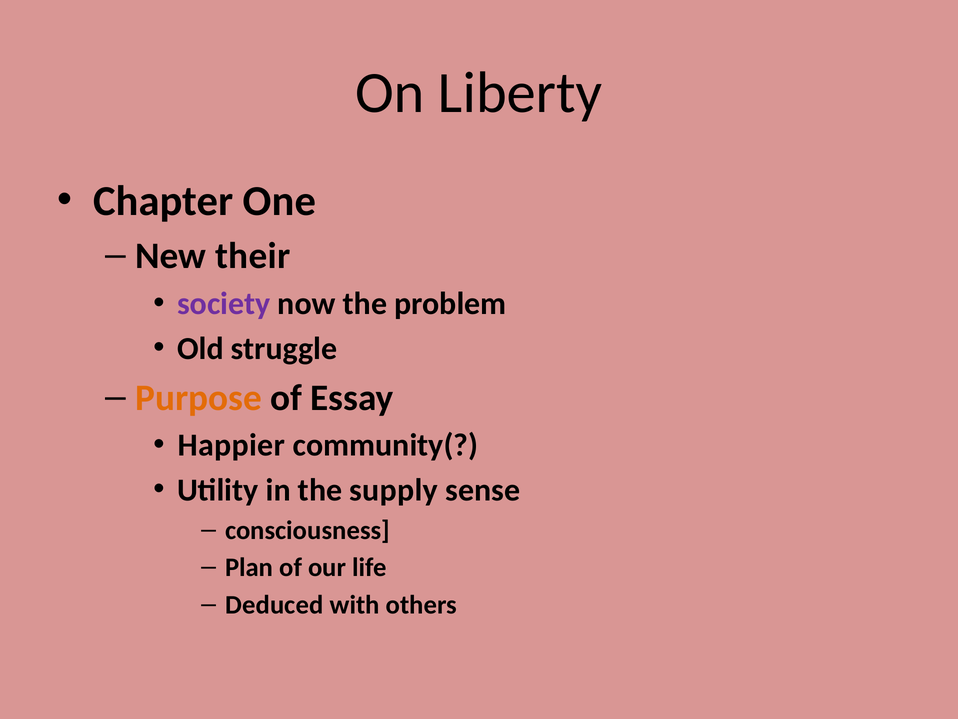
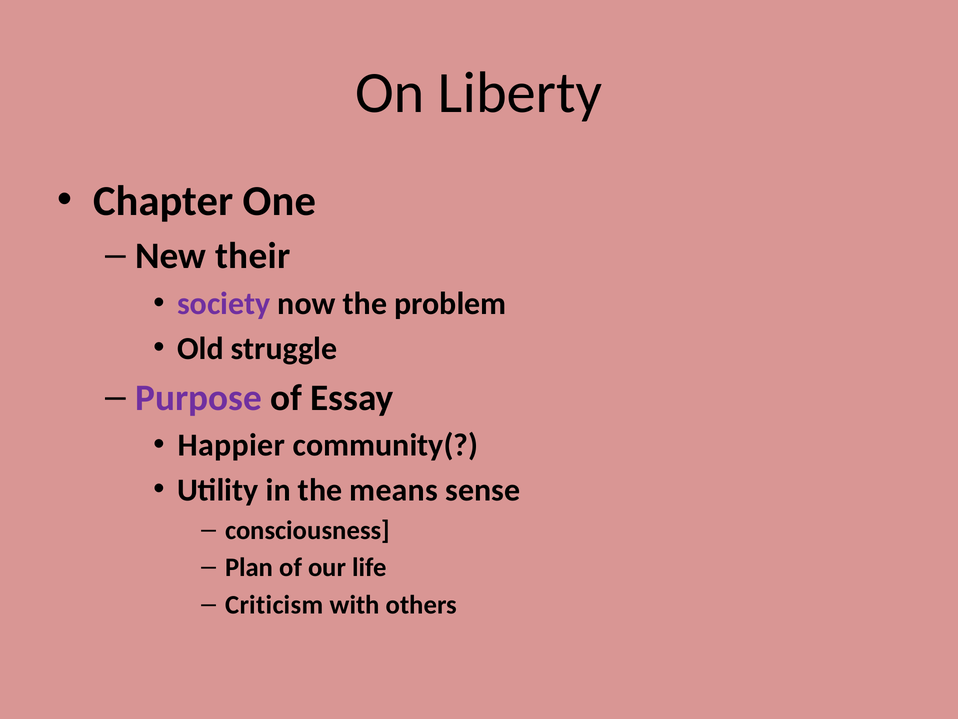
Purpose colour: orange -> purple (199, 398)
supply: supply -> means (394, 490)
Deduced: Deduced -> Criticism (274, 604)
